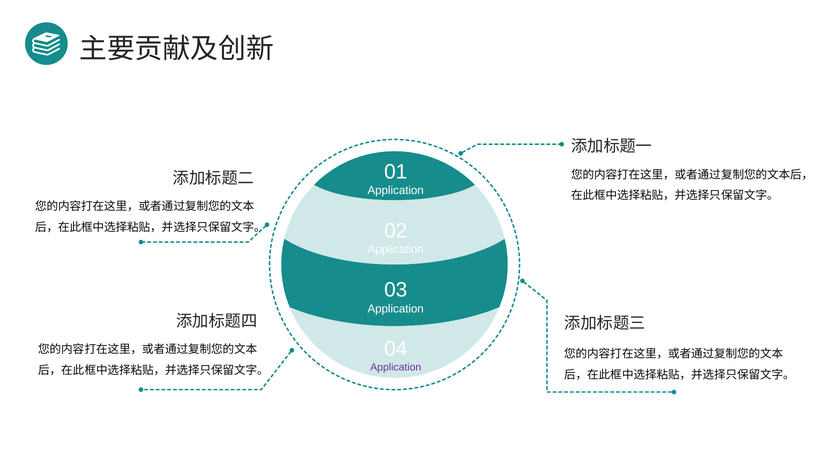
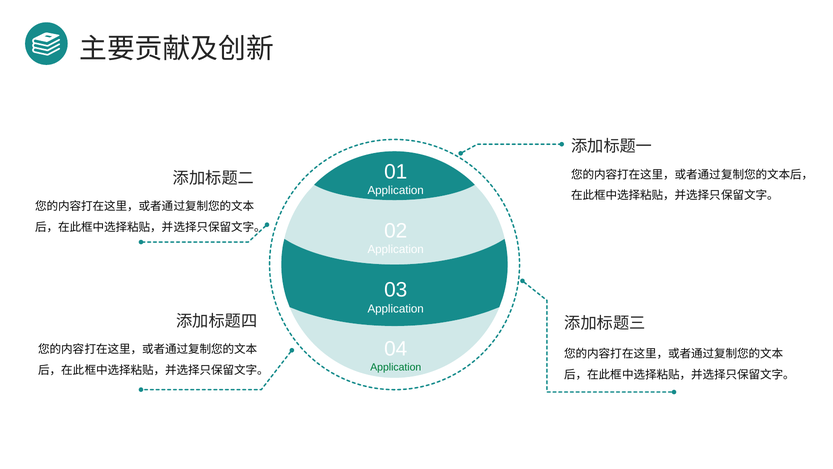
Application colour: purple -> green (396, 367)
